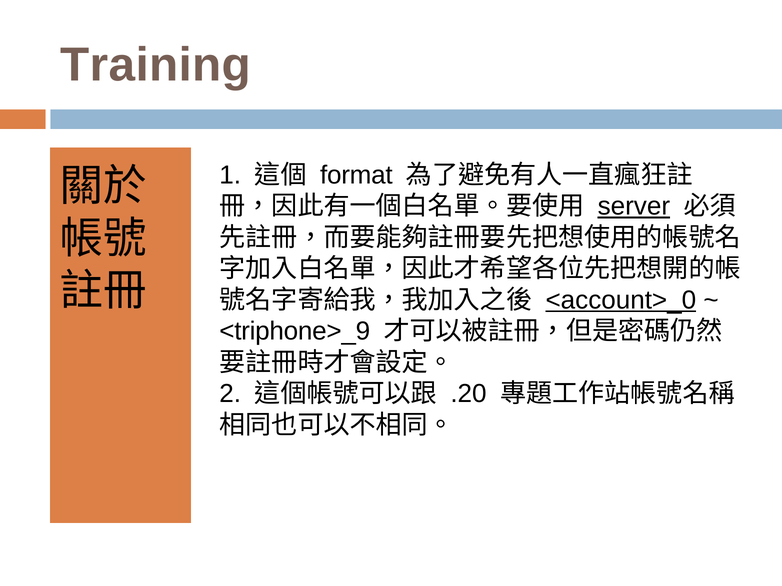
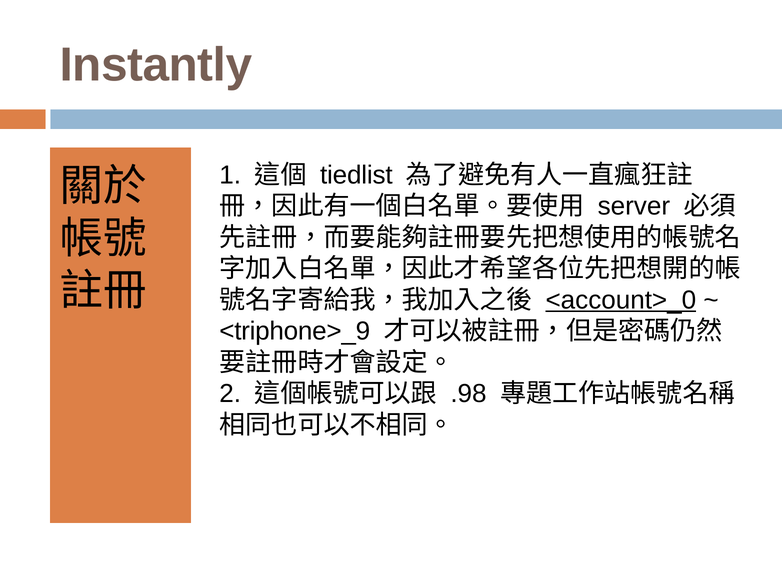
Training: Training -> Instantly (156, 65)
format: format -> tiedlist (356, 175)
server underline: present -> none (634, 206)
.20: .20 -> .98 (468, 394)
